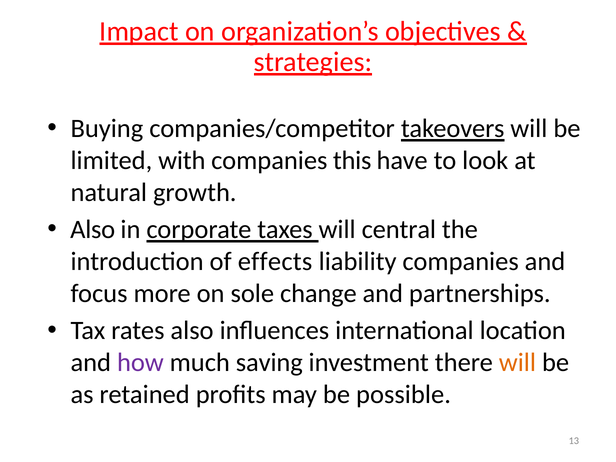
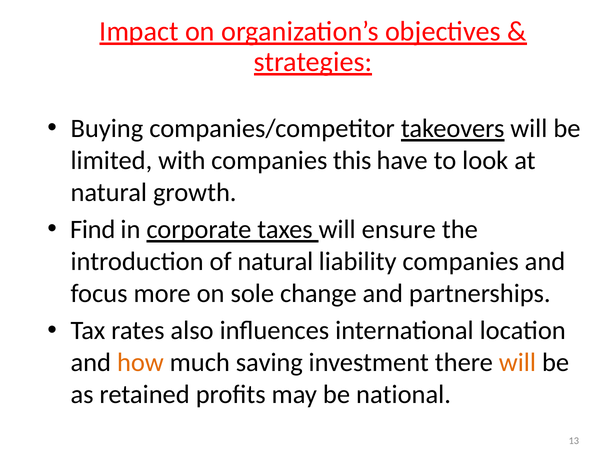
Also: Also -> Find (93, 230)
central: central -> ensure (399, 230)
of effects: effects -> natural (275, 262)
how colour: purple -> orange (140, 363)
possible: possible -> national (404, 394)
